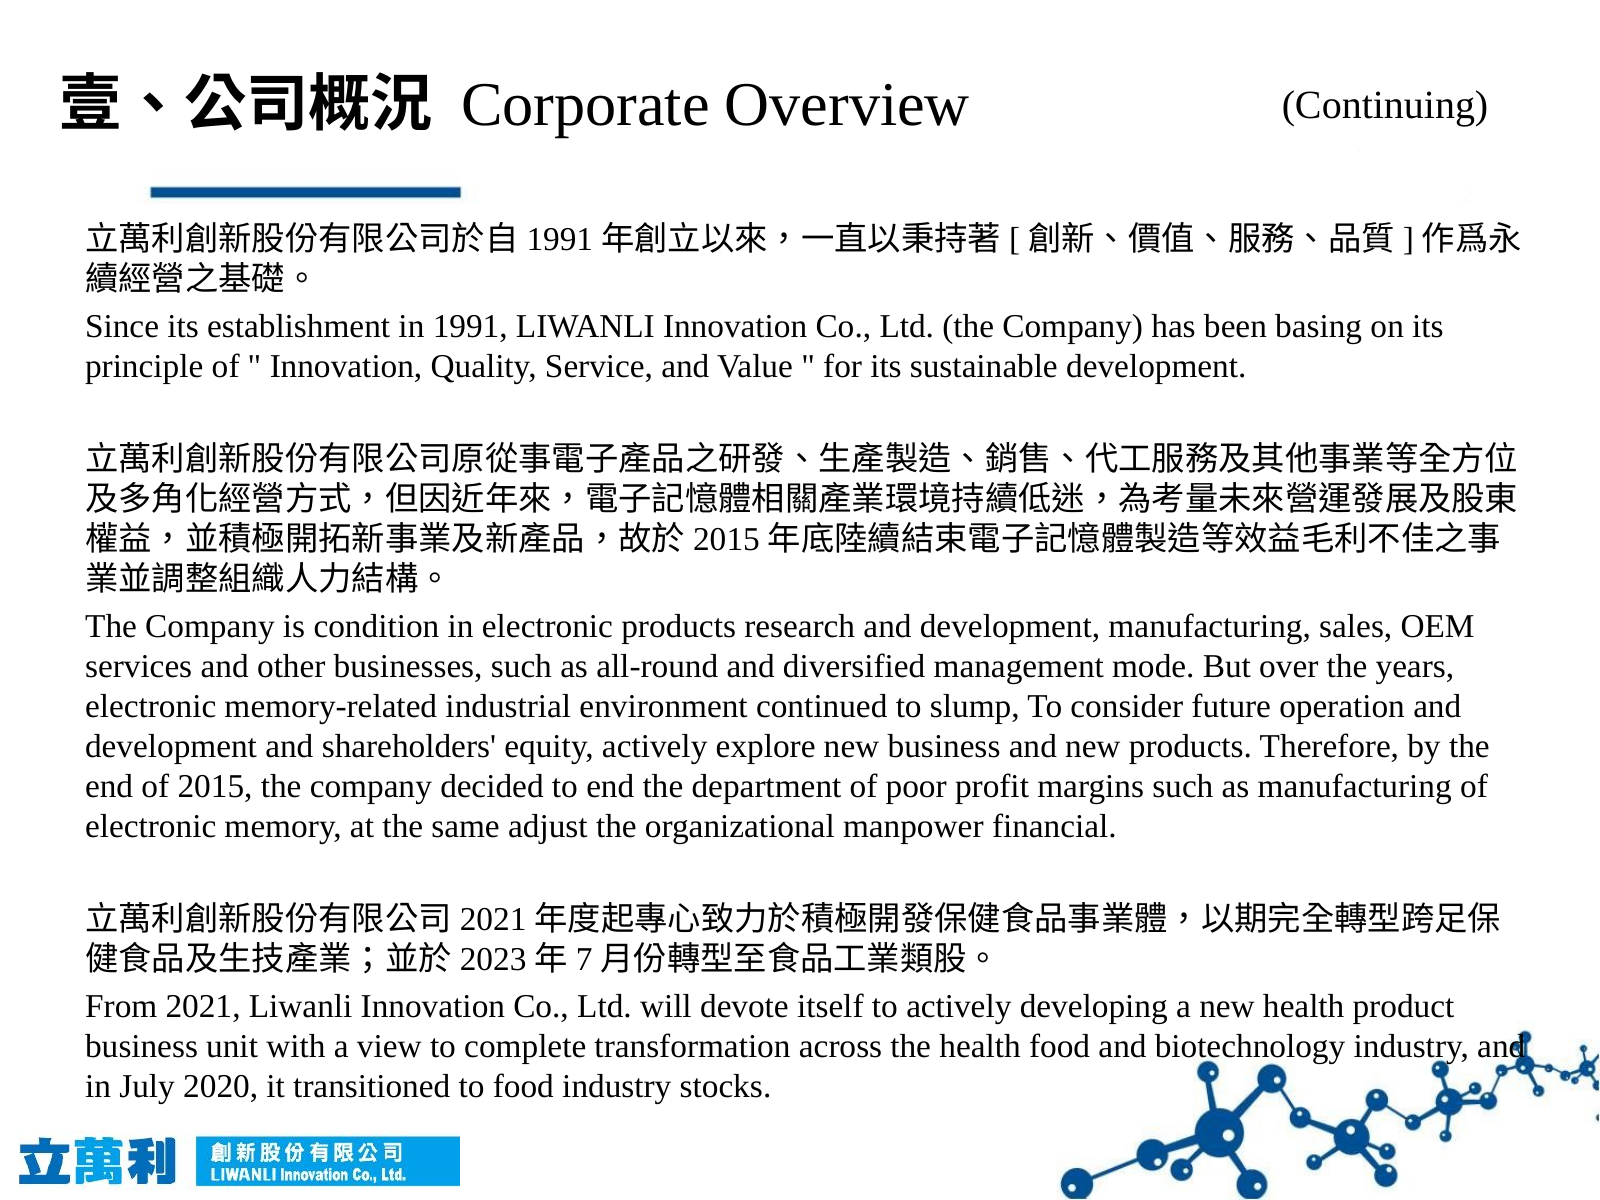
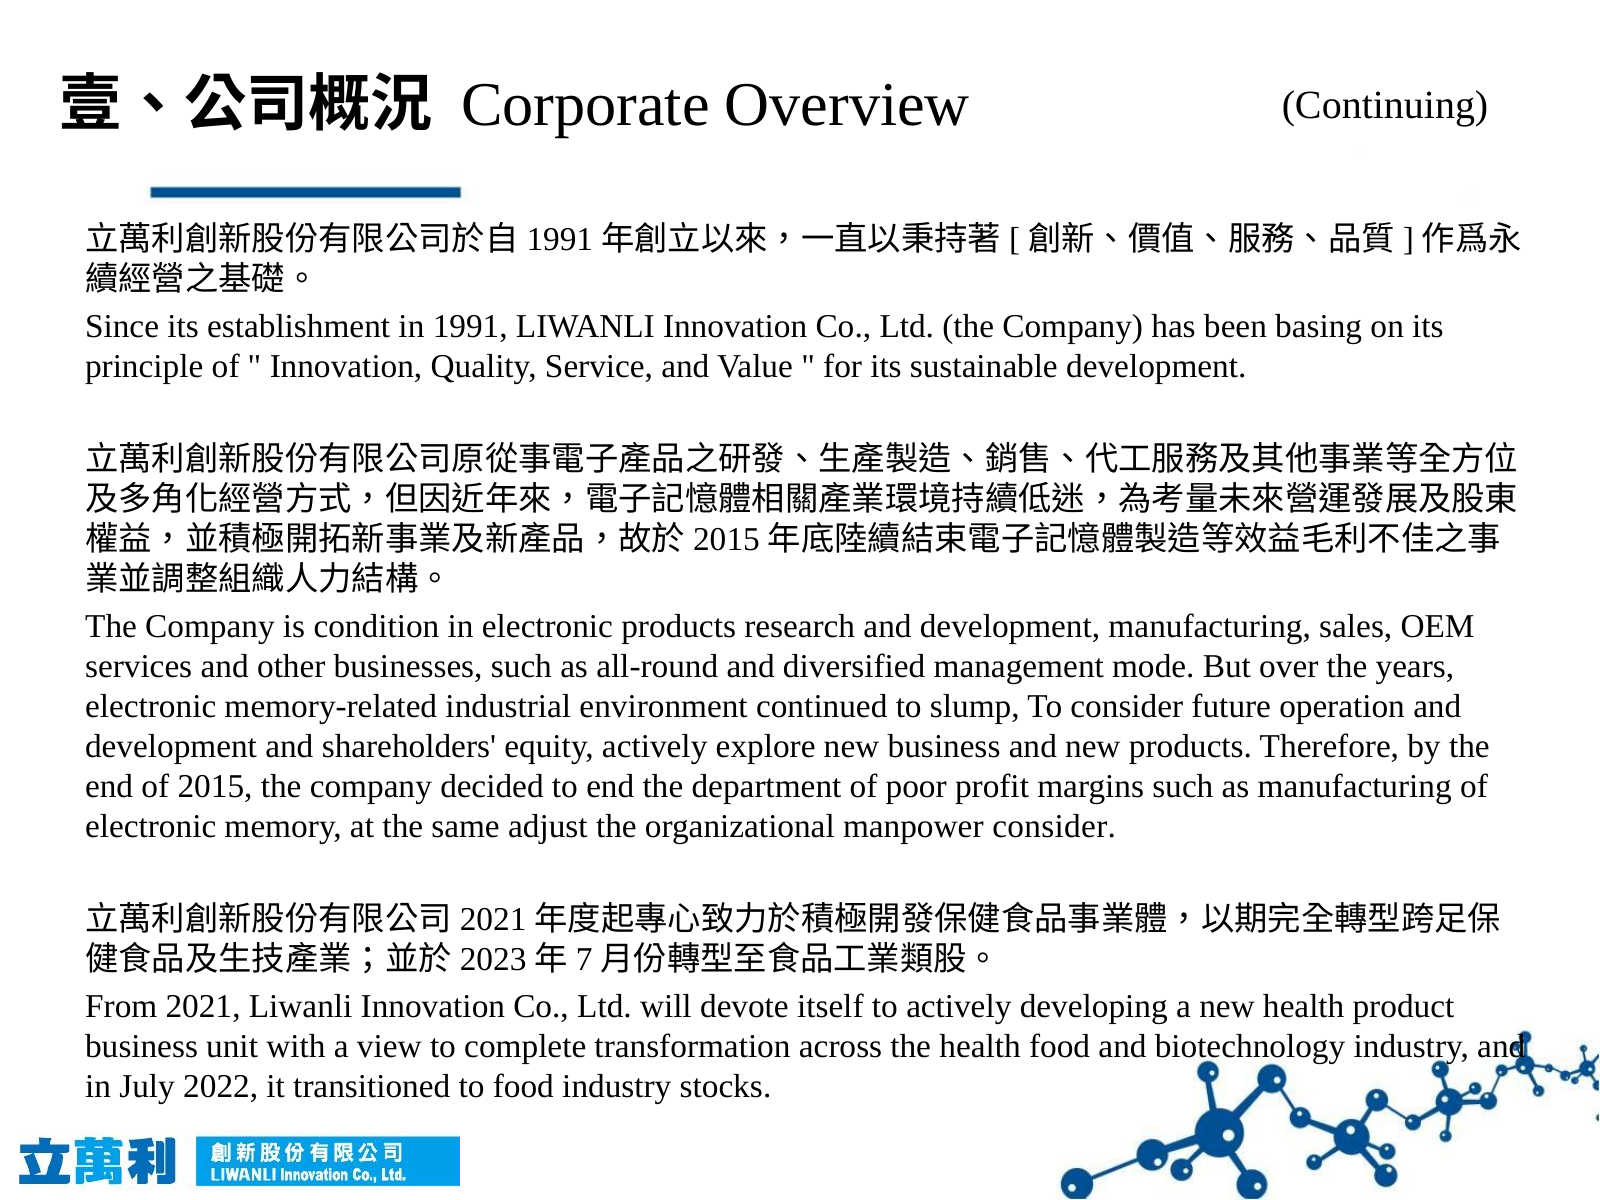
manpower financial: financial -> consider (1054, 826)
2020: 2020 -> 2022 (221, 1086)
